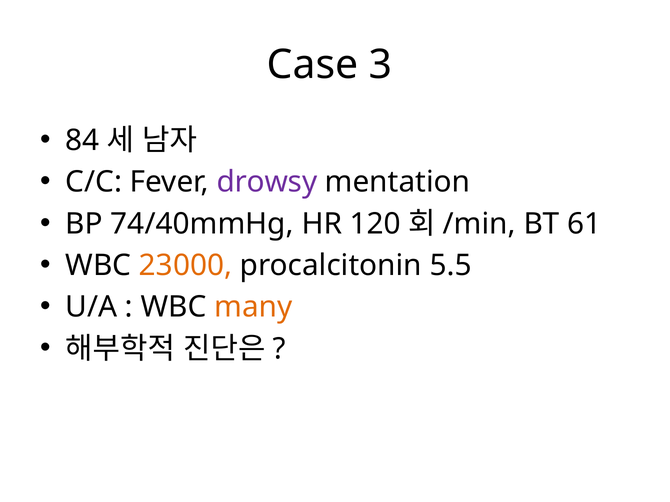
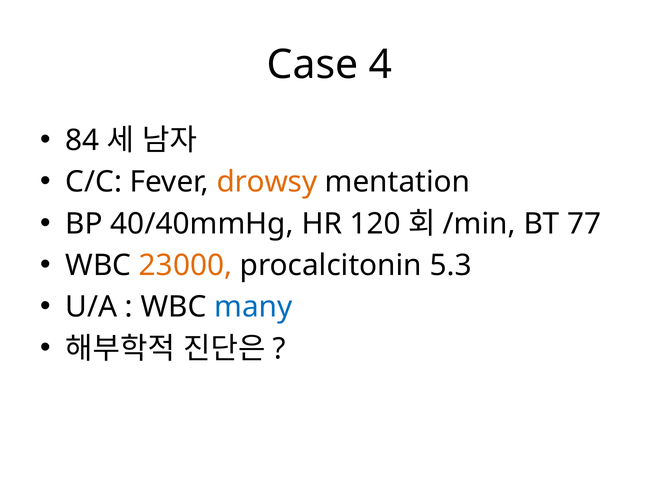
3: 3 -> 4 (381, 65)
drowsy colour: purple -> orange (267, 182)
74/40mmHg: 74/40mmHg -> 40/40mmHg (202, 224)
61: 61 -> 77 (584, 224)
5.5: 5.5 -> 5.3 (451, 266)
many colour: orange -> blue (253, 307)
